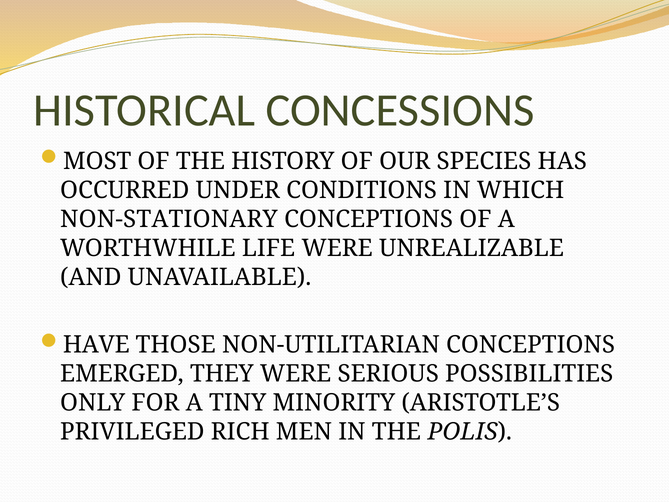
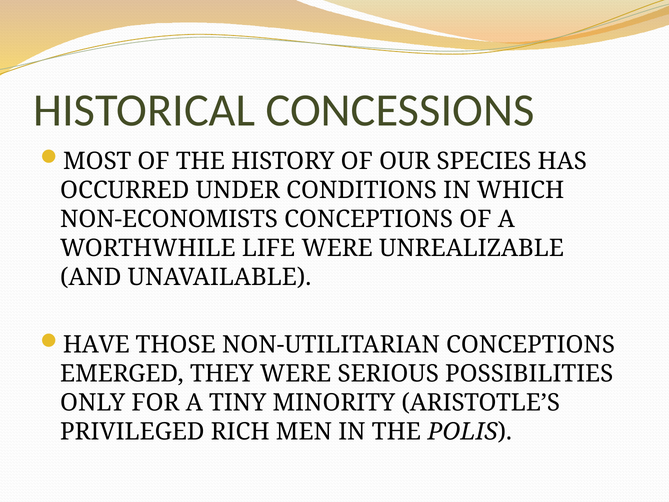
NON-STATIONARY: NON-STATIONARY -> NON-ECONOMISTS (169, 219)
